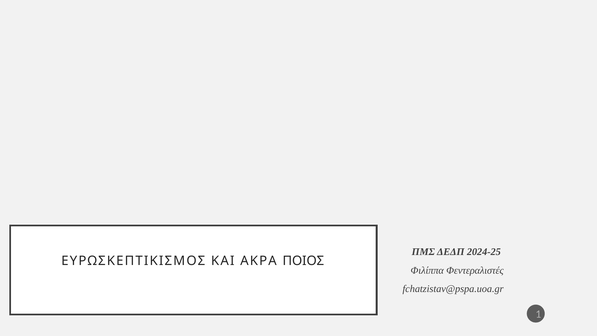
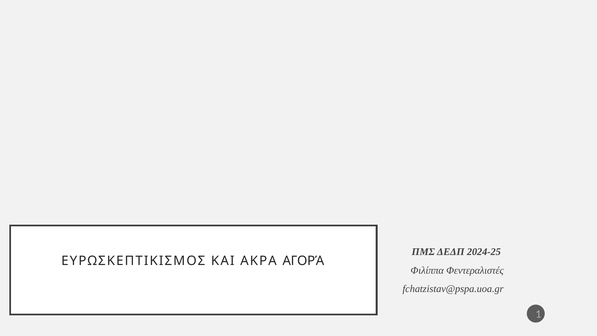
ΠΟΙΟΣ: ΠΟΙΟΣ -> ΑΓΟΡΆ (303, 261)
